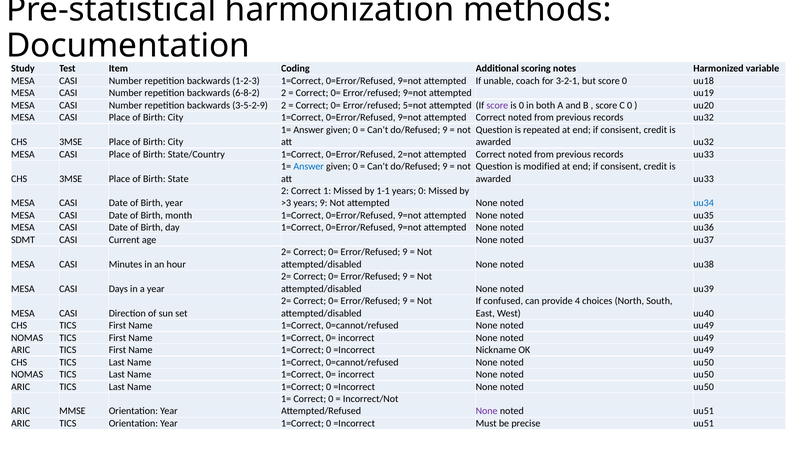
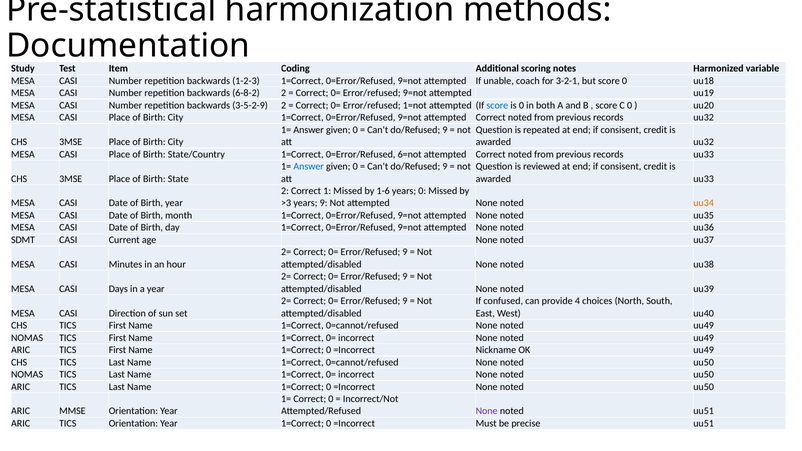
5=not: 5=not -> 1=not (415, 105)
score colour: purple -> blue (497, 105)
2=not: 2=not -> 6=not (410, 154)
modified: modified -> reviewed (542, 167)
1-1: 1-1 -> 1-6 (383, 191)
uu34 colour: blue -> orange (704, 203)
